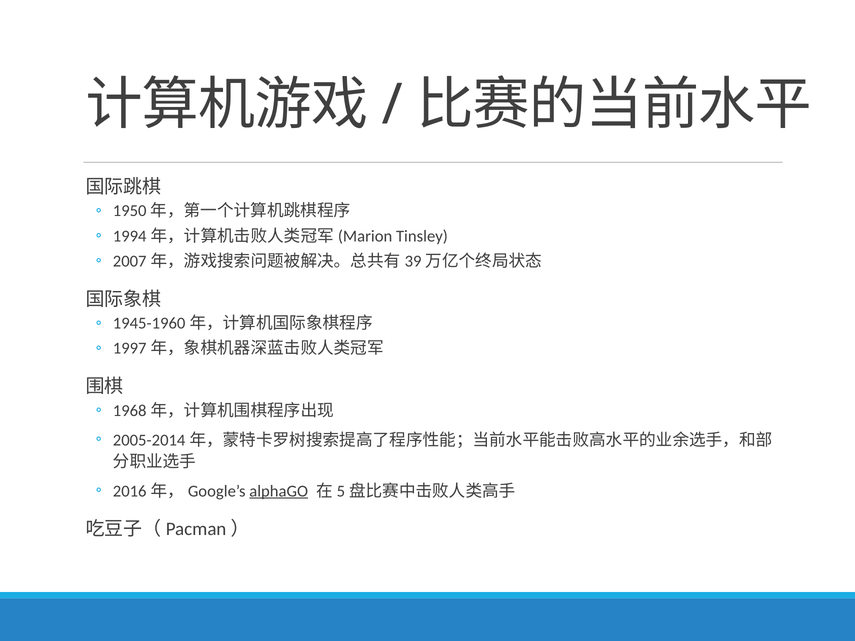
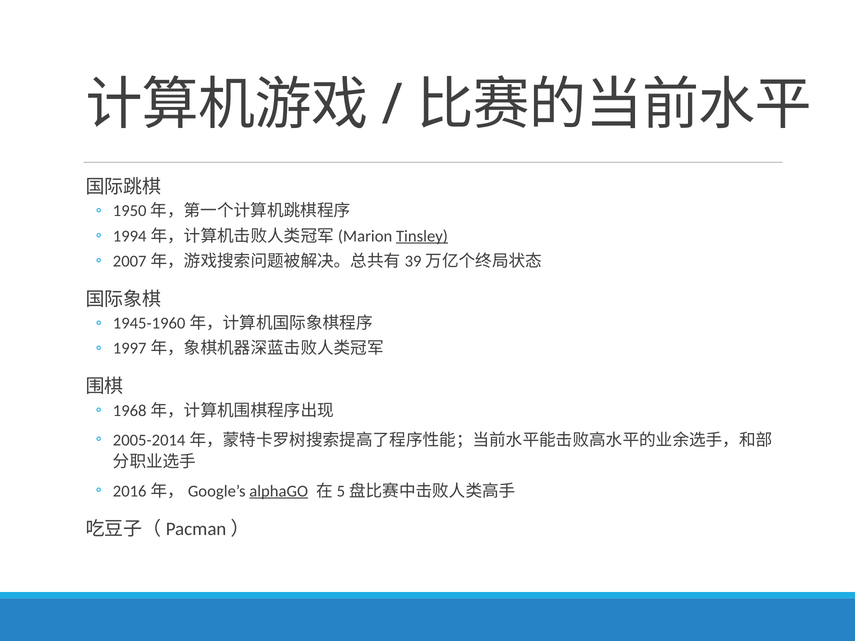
Tinsley underline: none -> present (422, 236)
